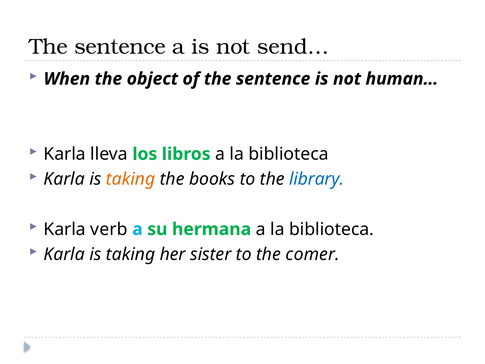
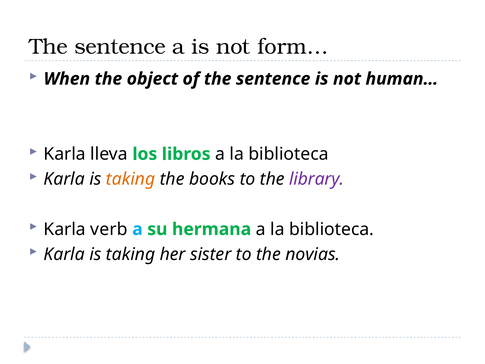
send…: send… -> form… (293, 47)
library colour: blue -> purple (317, 179)
comer: comer -> novias (313, 254)
